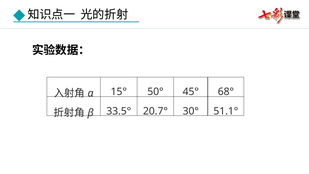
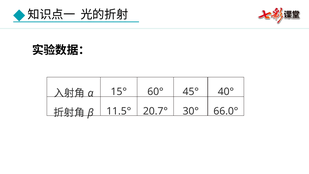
50°: 50° -> 60° (155, 92)
68°: 68° -> 40° (226, 92)
33.5°: 33.5° -> 11.5° (119, 111)
51.1°: 51.1° -> 66.0° (226, 111)
